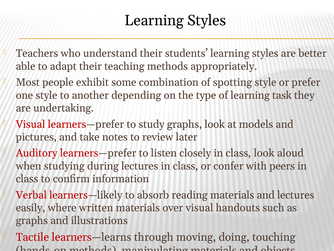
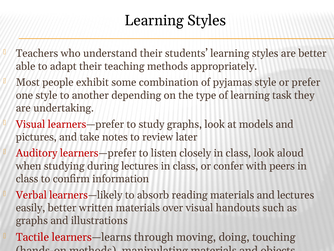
spotting: spotting -> pyjamas (232, 82)
easily where: where -> better (62, 207)
